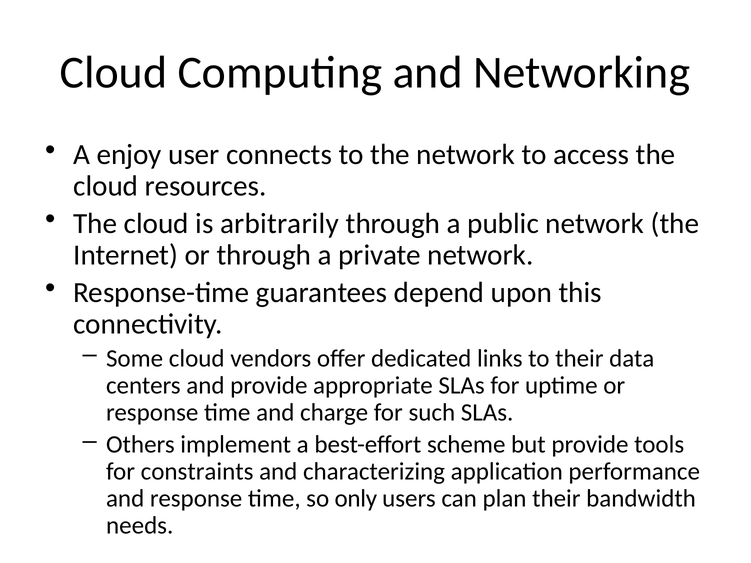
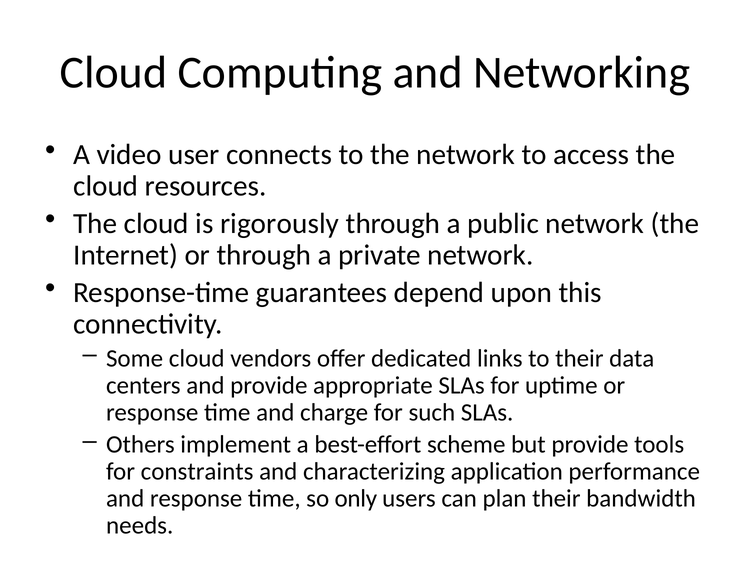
enjoy: enjoy -> video (129, 155)
arbitrarily: arbitrarily -> rigorously (280, 224)
